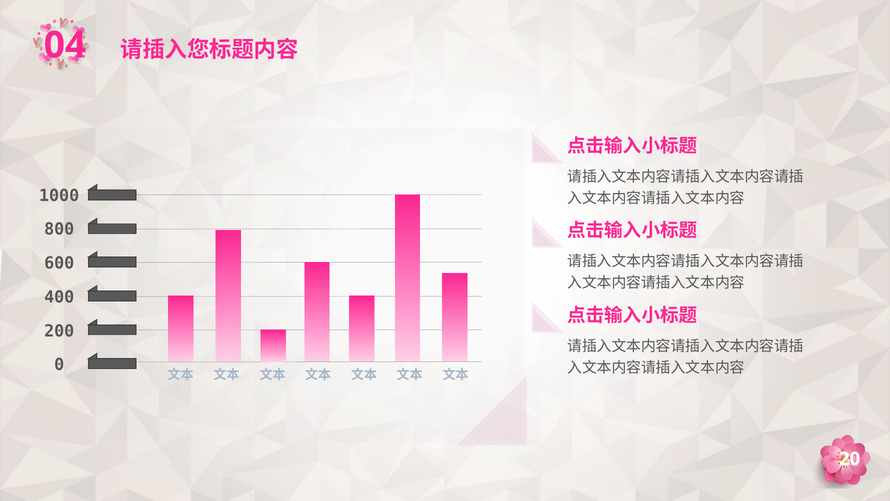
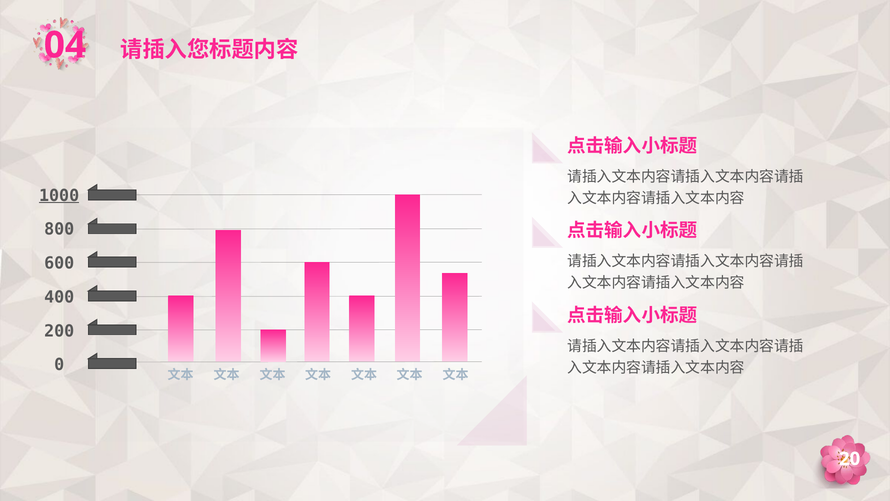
1000 underline: none -> present (59, 195)
